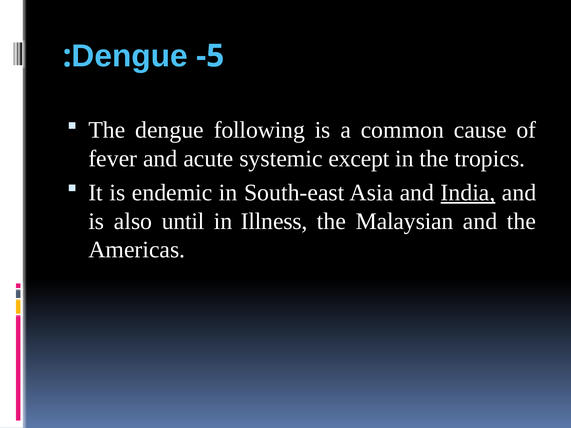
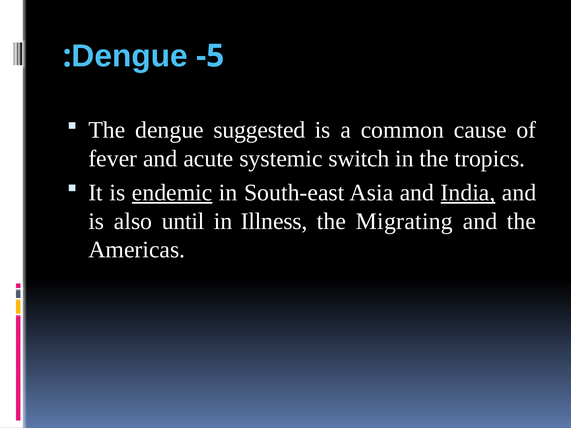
following: following -> suggested (259, 130)
except: except -> switch (359, 159)
endemic underline: none -> present (172, 193)
Malaysian: Malaysian -> Migrating (404, 221)
